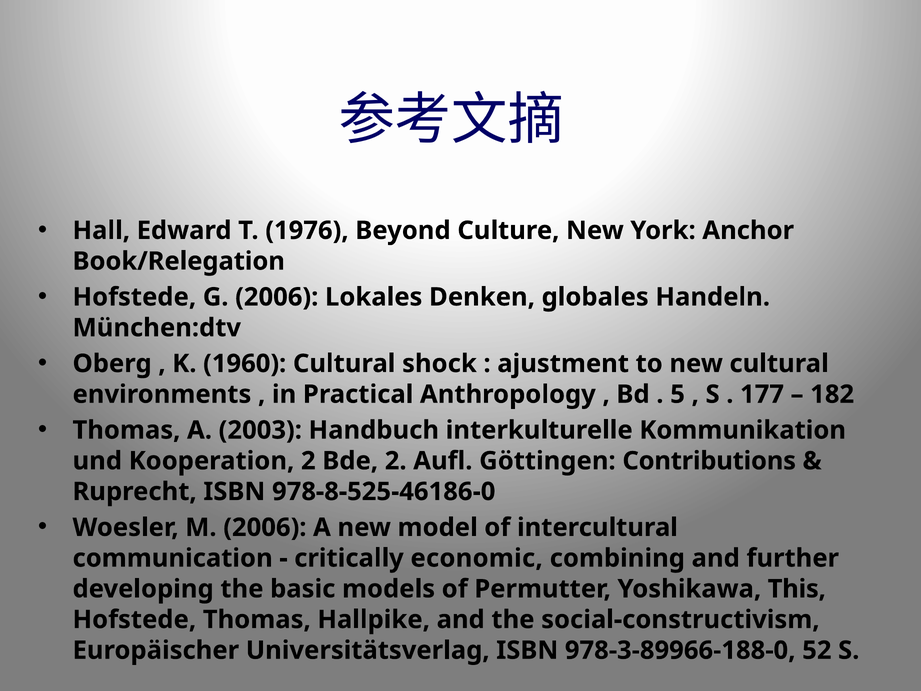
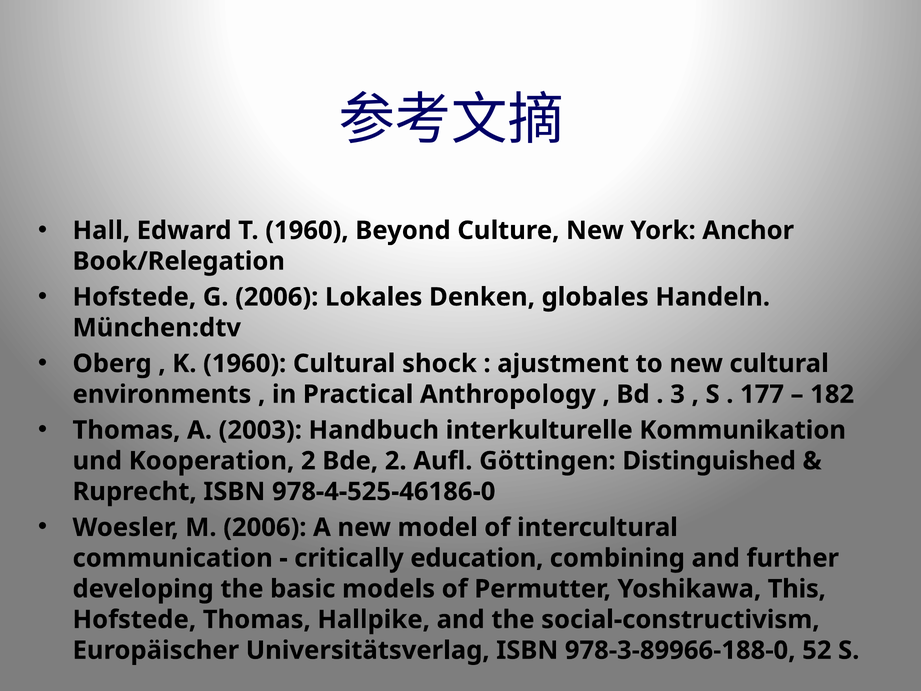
T 1976: 1976 -> 1960 (307, 230)
5: 5 -> 3 (678, 394)
Contributions: Contributions -> Distinguished (709, 461)
978-8-525-46186-0: 978-8-525-46186-0 -> 978-4-525-46186-0 (384, 491)
economic: economic -> education (477, 558)
